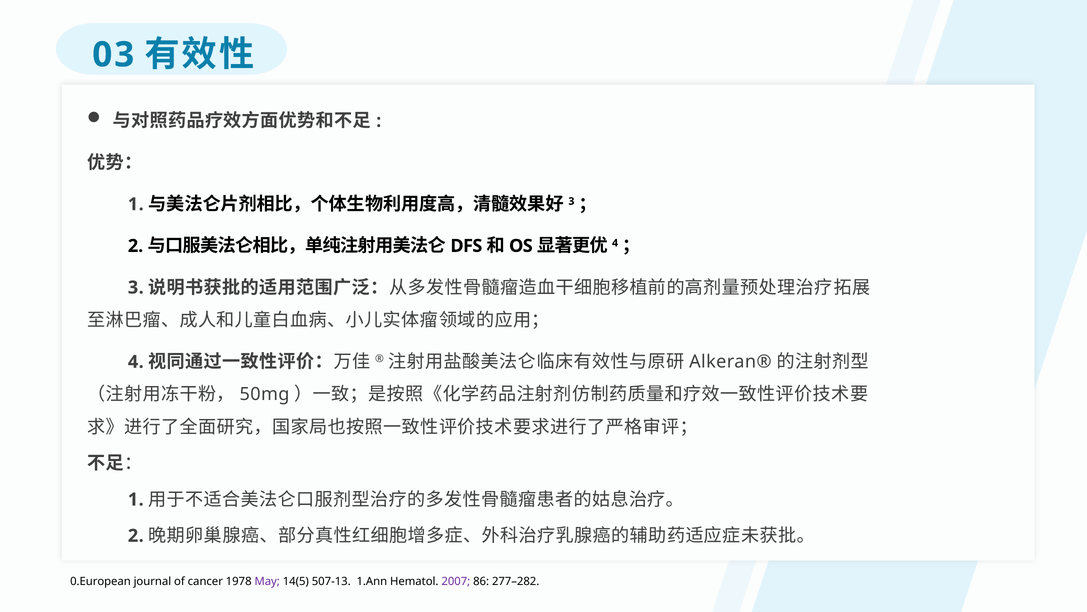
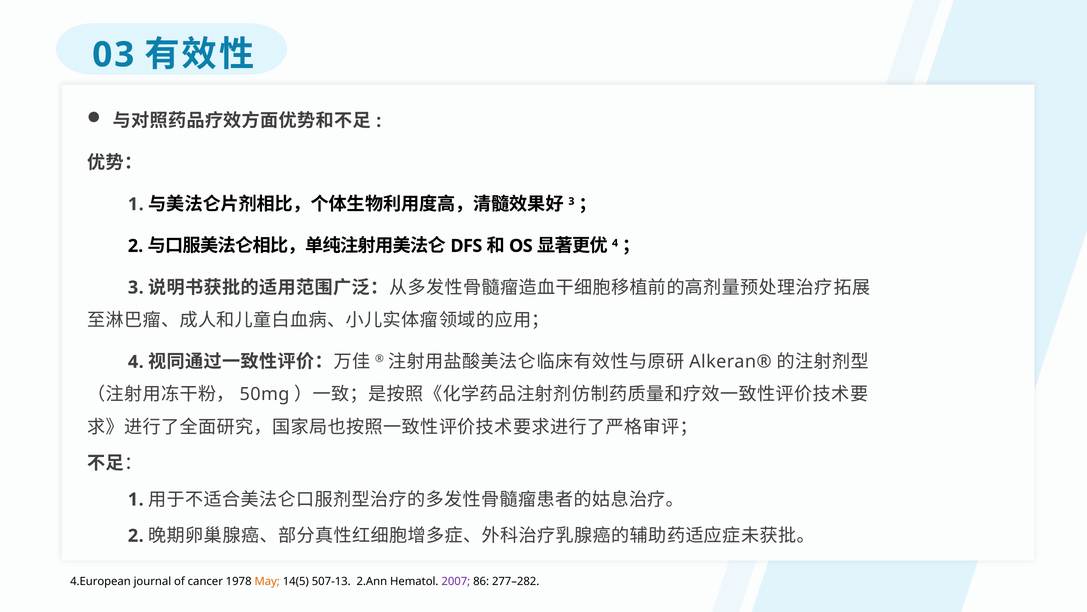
0.European: 0.European -> 4.European (100, 581)
May colour: purple -> orange (267, 581)
1.Ann: 1.Ann -> 2.Ann (372, 581)
